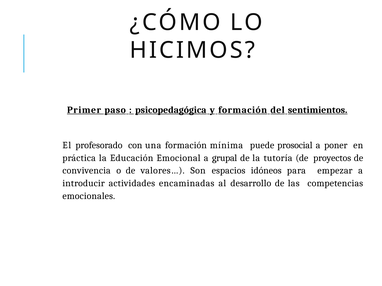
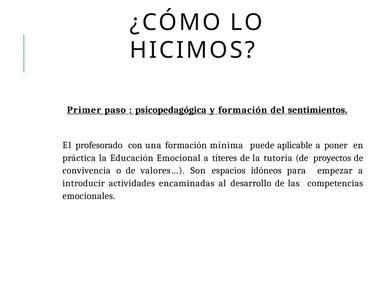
prosocial: prosocial -> aplicable (295, 145)
grupal: grupal -> títeres (225, 158)
